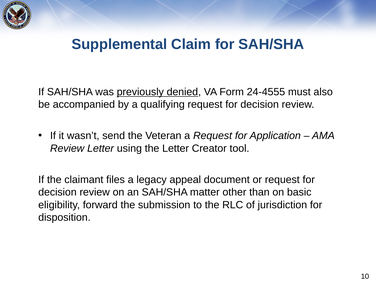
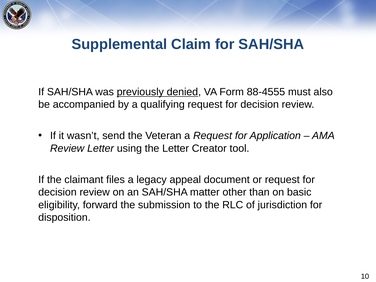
24-4555: 24-4555 -> 88-4555 (266, 92)
